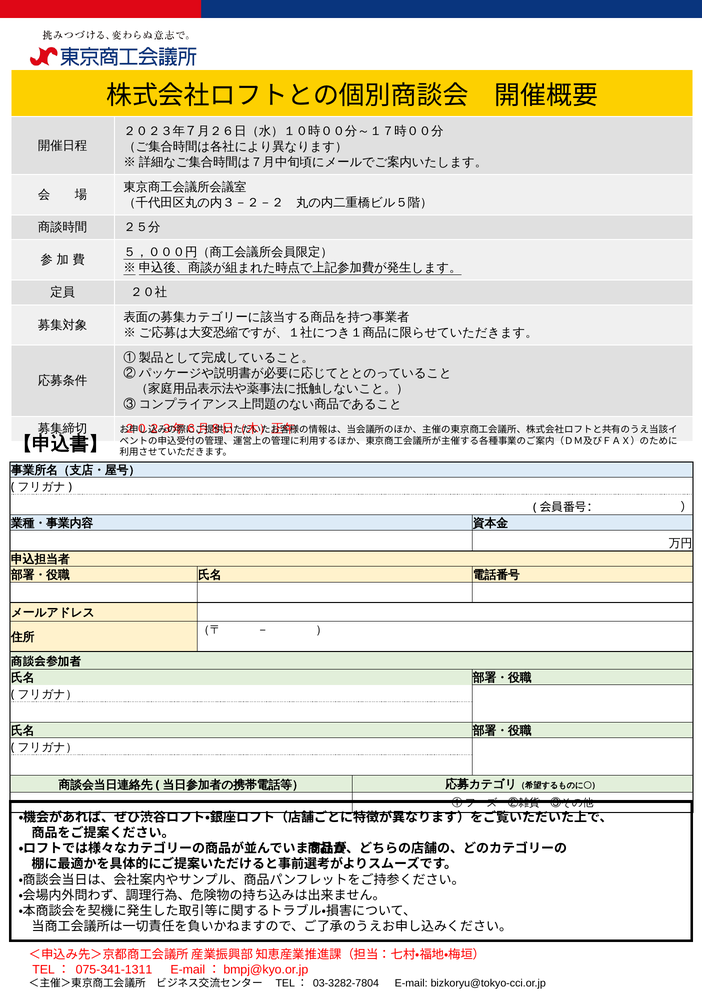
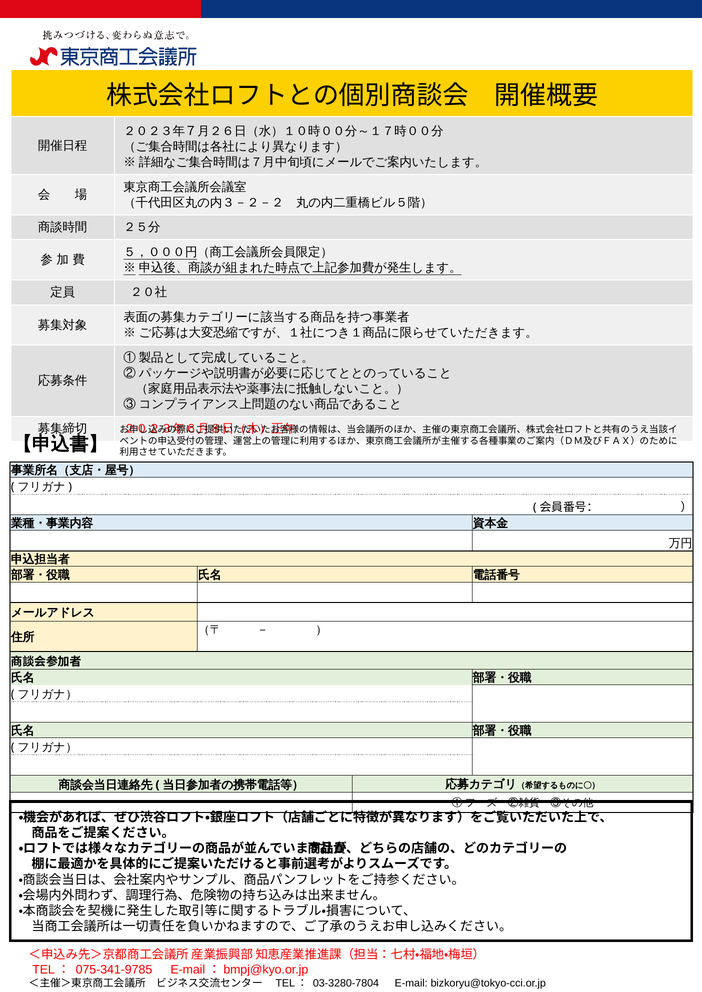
075-341‐1311: 075-341‐1311 -> 075-341‐9785 (114, 970)
03-3282-7804: 03-3282-7804 -> 03-3280-7804 (346, 984)
